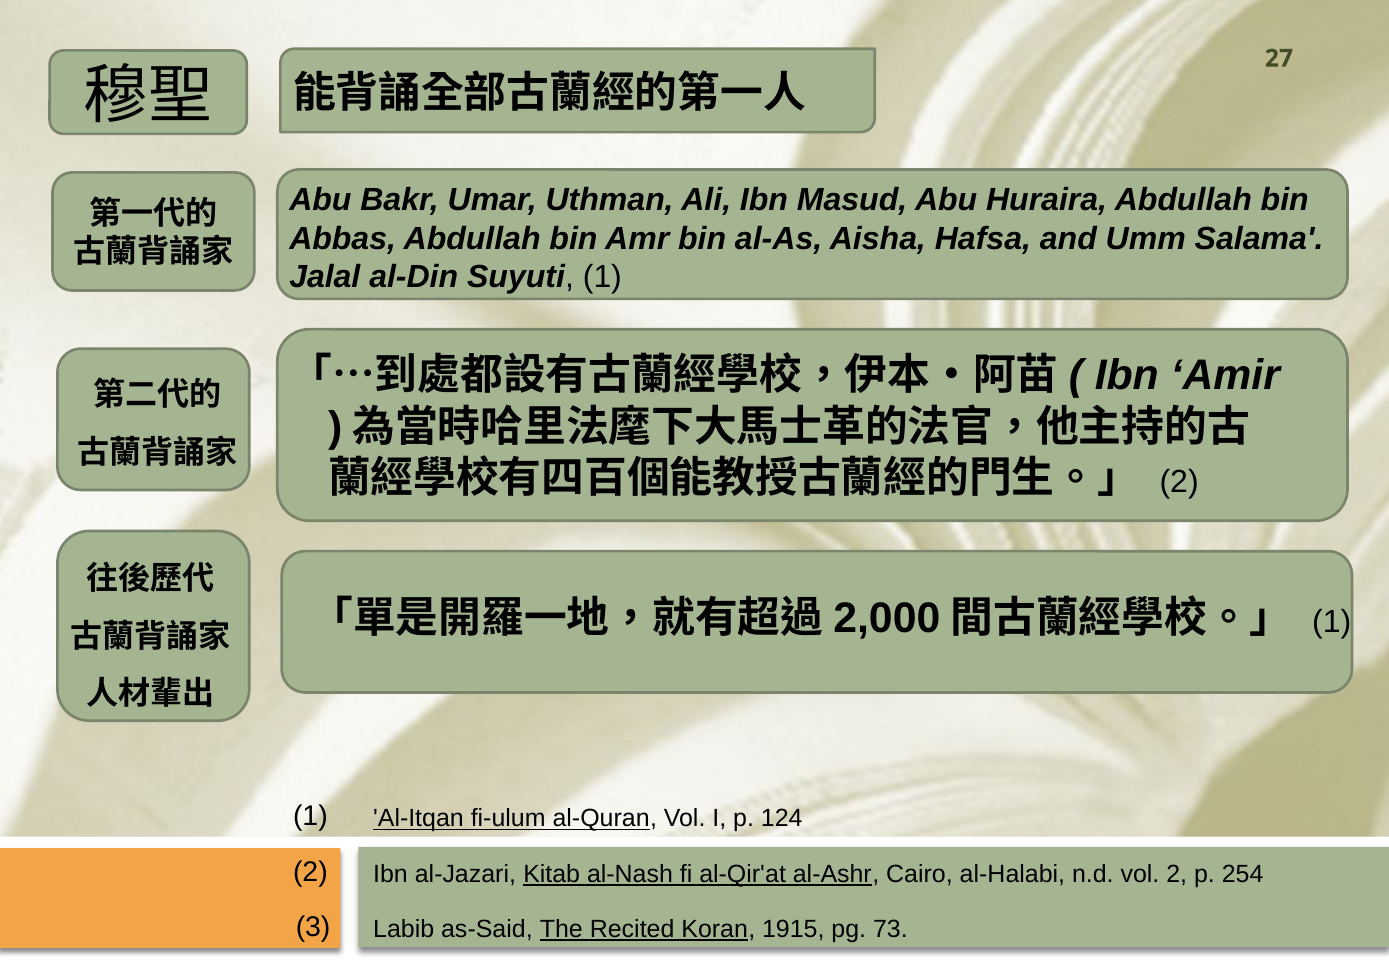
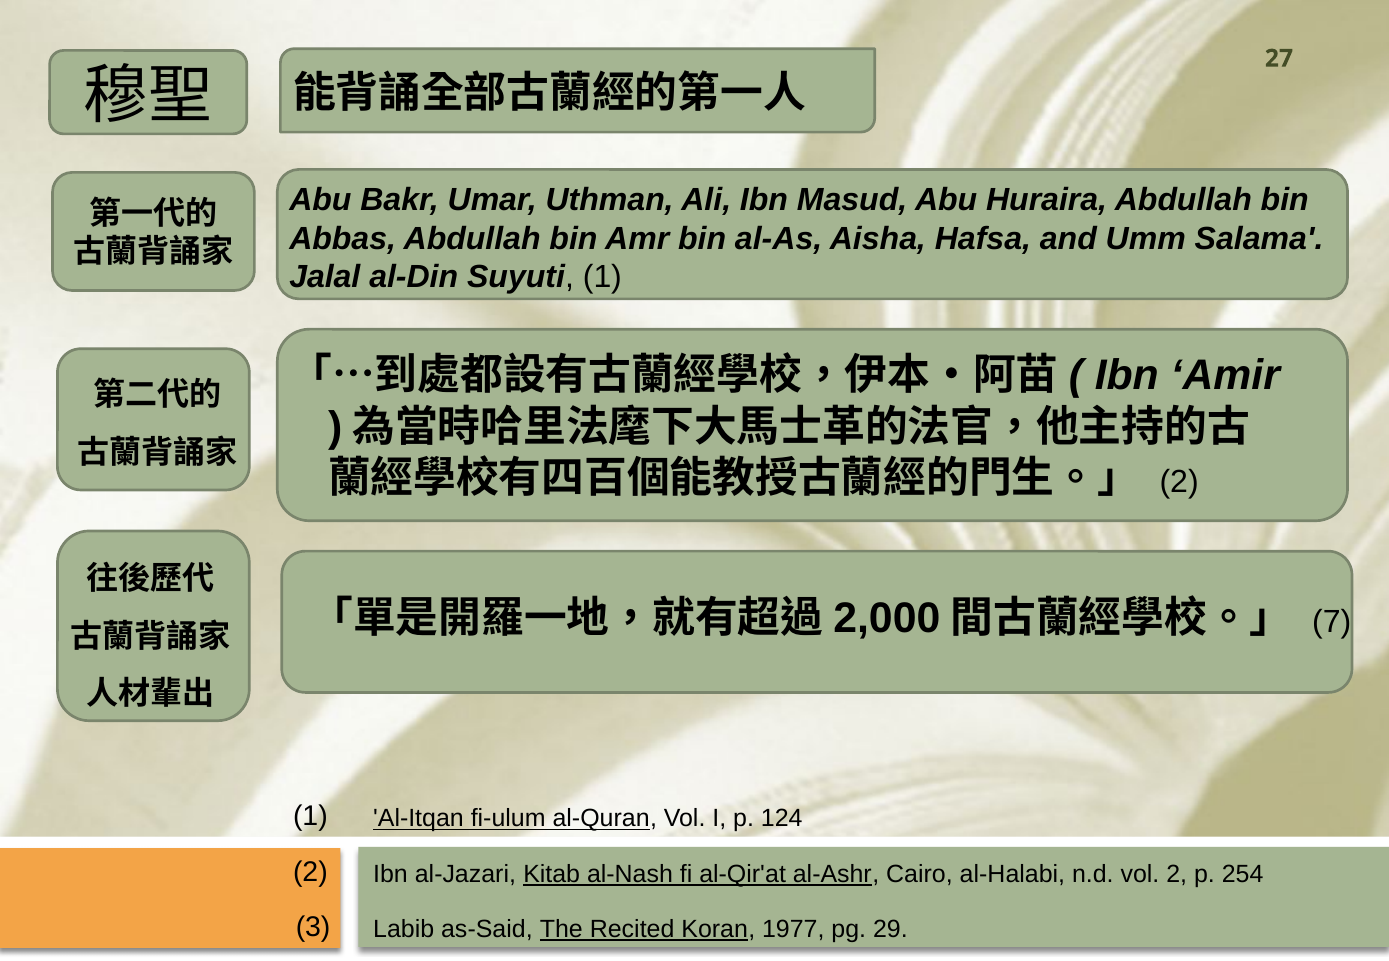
1: 1 -> 7 (1332, 622)
1915: 1915 -> 1977 (793, 930)
73: 73 -> 29 (890, 930)
